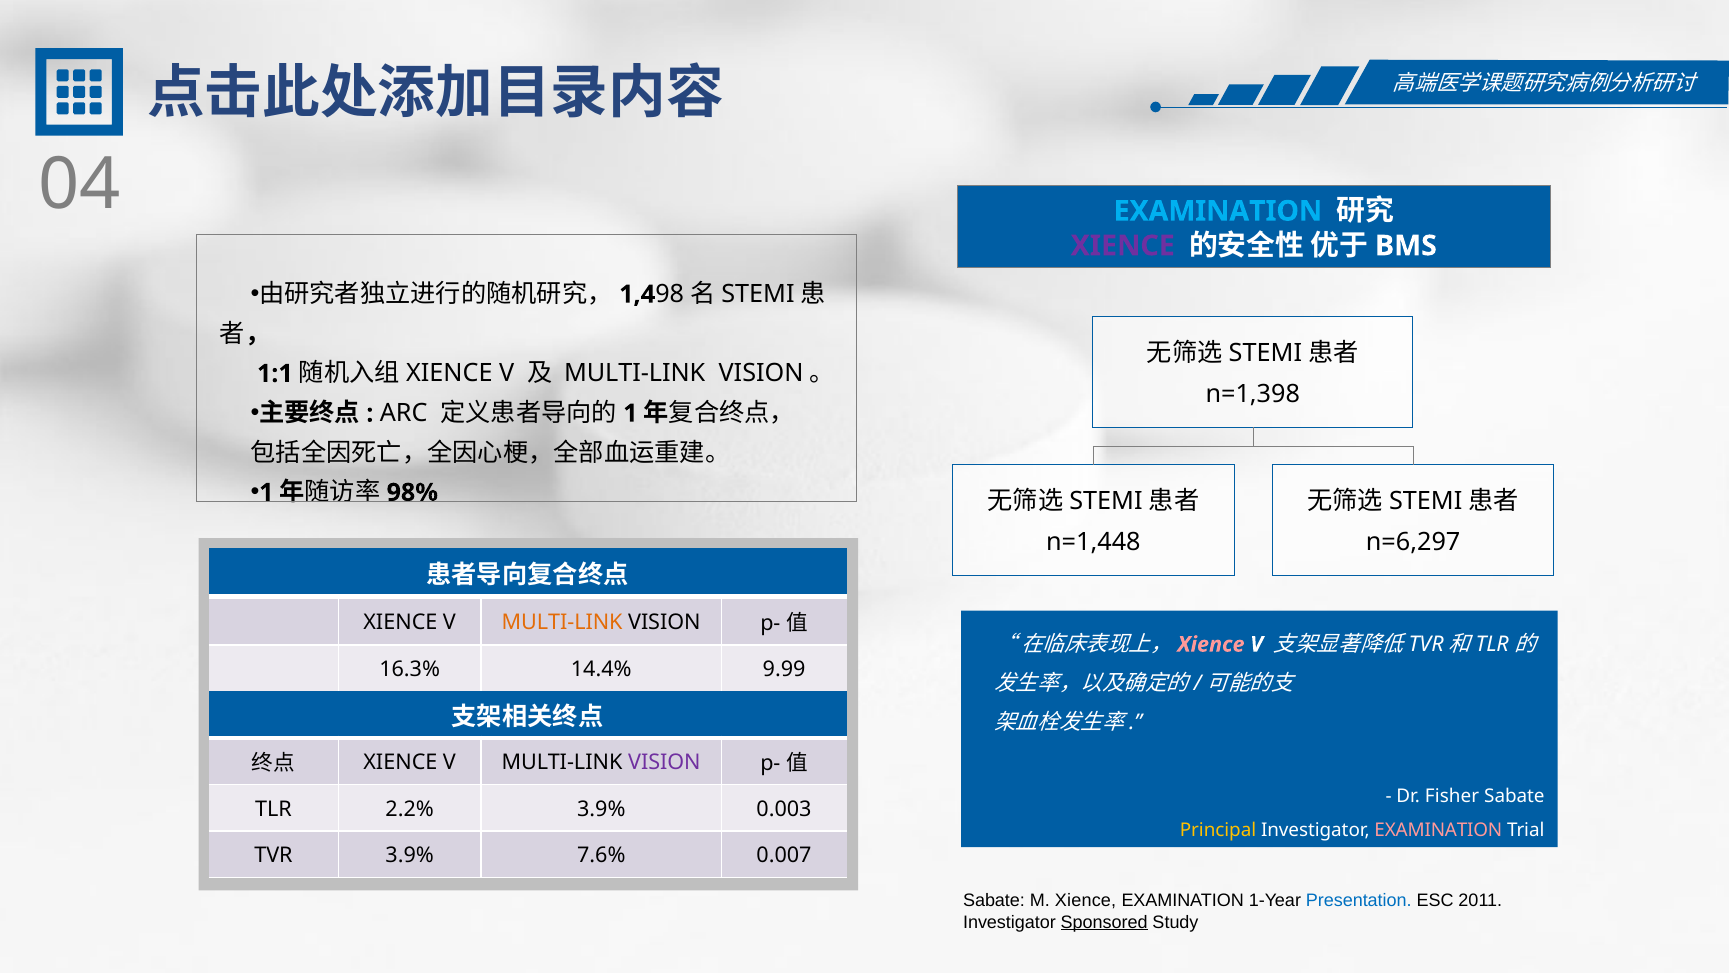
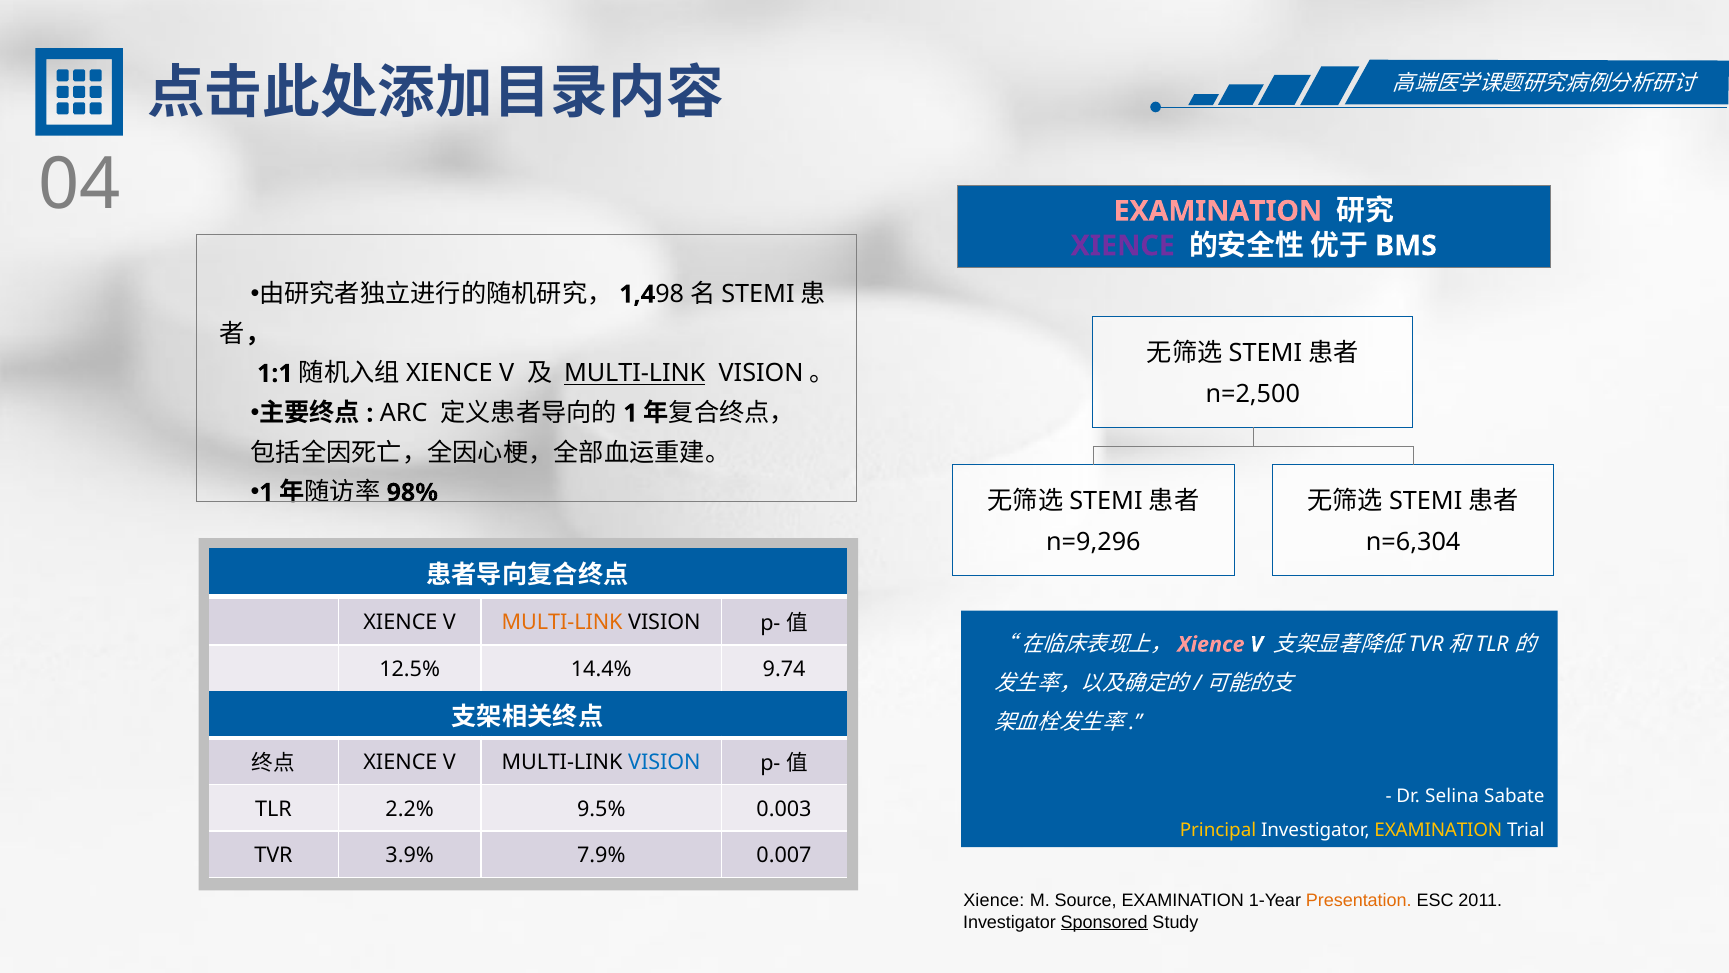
EXAMINATION colour: light blue -> pink (1218, 211)
MULTI-LINK underline: none -> present (635, 373)
n=1,398: n=1,398 -> n=2,500 (1253, 394)
n=1,448: n=1,448 -> n=9,296 (1093, 542)
n=6,297: n=6,297 -> n=6,304 (1413, 542)
16.3%: 16.3% -> 12.5% (410, 669)
9.99: 9.99 -> 9.74 (784, 669)
VISION colour: purple -> blue (664, 762)
Fisher: Fisher -> Selina (1452, 796)
2.2% 3.9%: 3.9% -> 9.5% (601, 809)
EXAMINATION colour: pink -> yellow (1438, 830)
7.6%: 7.6% -> 7.9% (601, 855)
Sabate: Sabate -> Xience (994, 900)
M Xience: Xience -> Source (1086, 900)
Presentation colour: blue -> orange (1359, 900)
